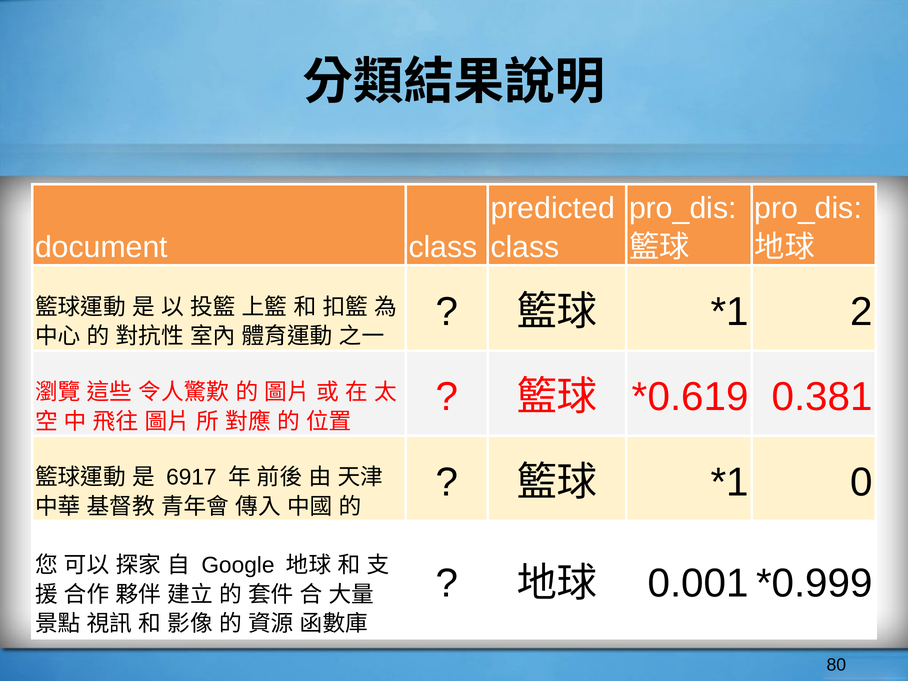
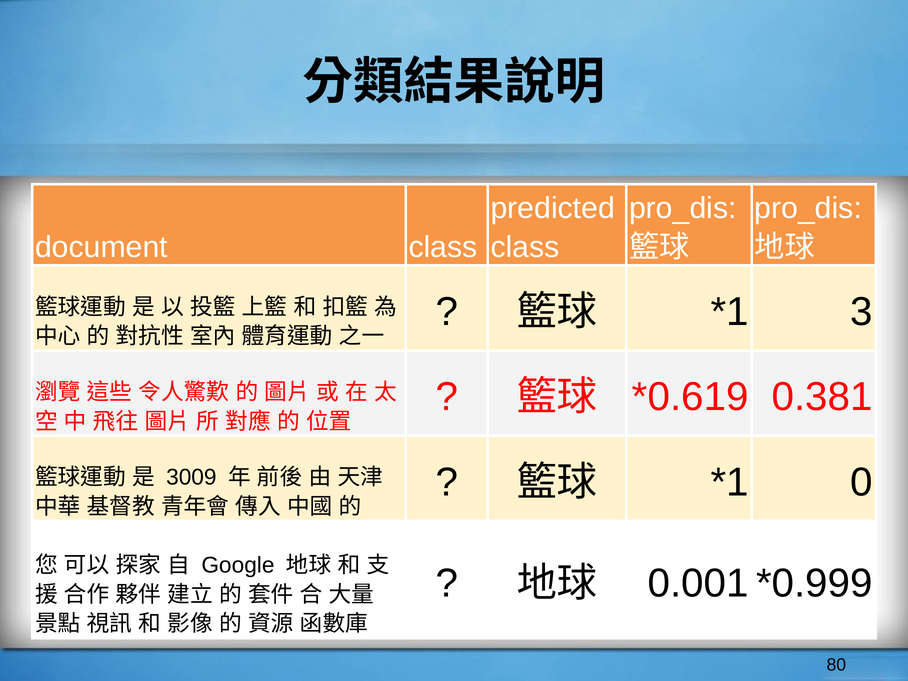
2: 2 -> 3 (862, 312)
6917: 6917 -> 3009 (191, 477)
